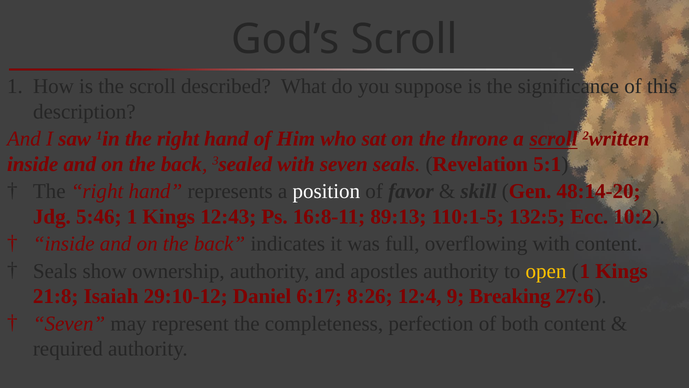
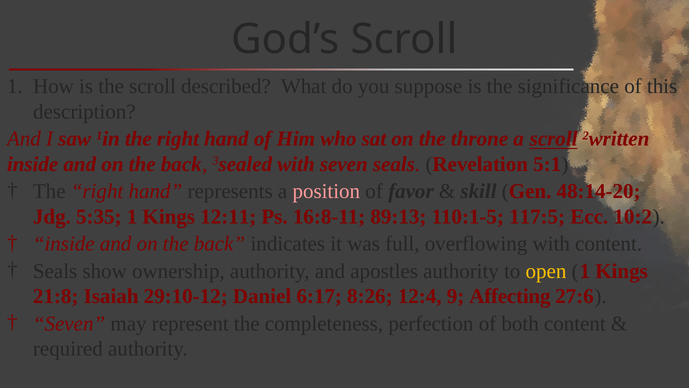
position colour: white -> pink (326, 191)
5:46: 5:46 -> 5:35 (99, 217)
12:43: 12:43 -> 12:11 (228, 217)
132:5: 132:5 -> 117:5 (537, 217)
Breaking: Breaking -> Affecting (510, 296)
